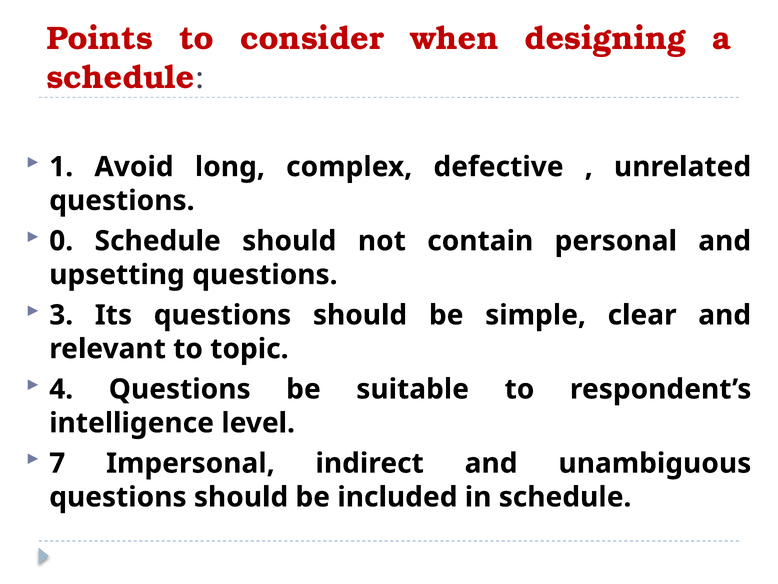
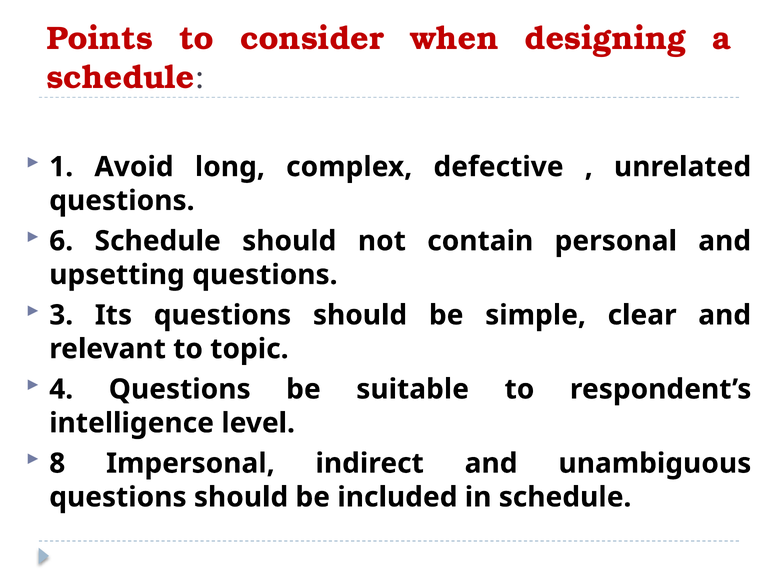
0: 0 -> 6 (61, 241)
7: 7 -> 8 (57, 463)
